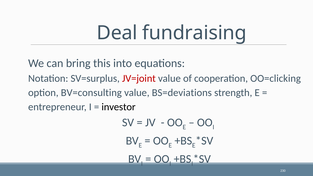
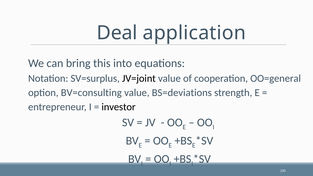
fundraising: fundraising -> application (194, 33)
JV=joint colour: red -> black (139, 78)
OO=clicking: OO=clicking -> OO=general (276, 78)
